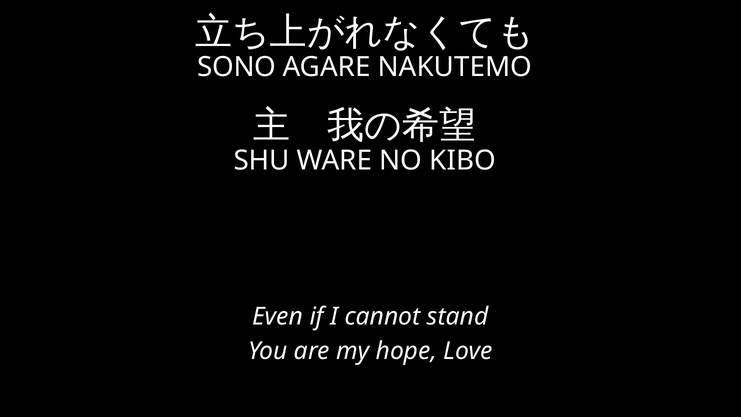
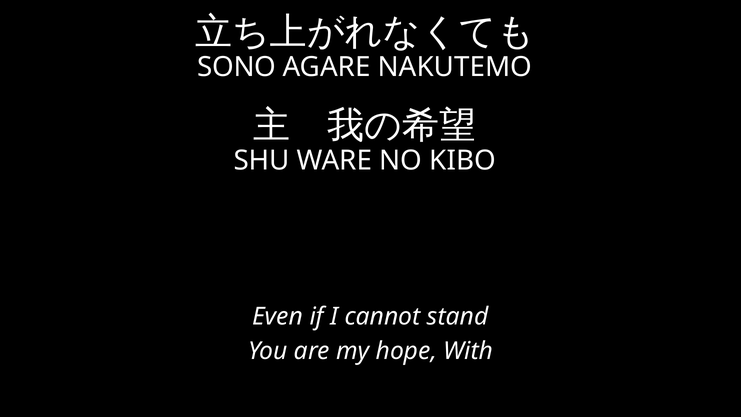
Love: Love -> With (468, 351)
